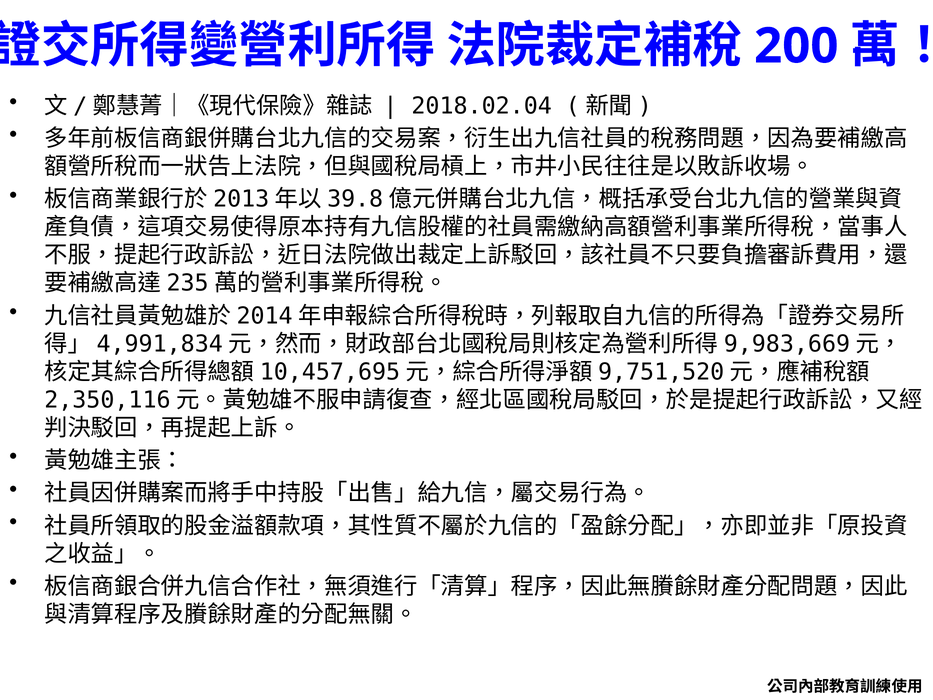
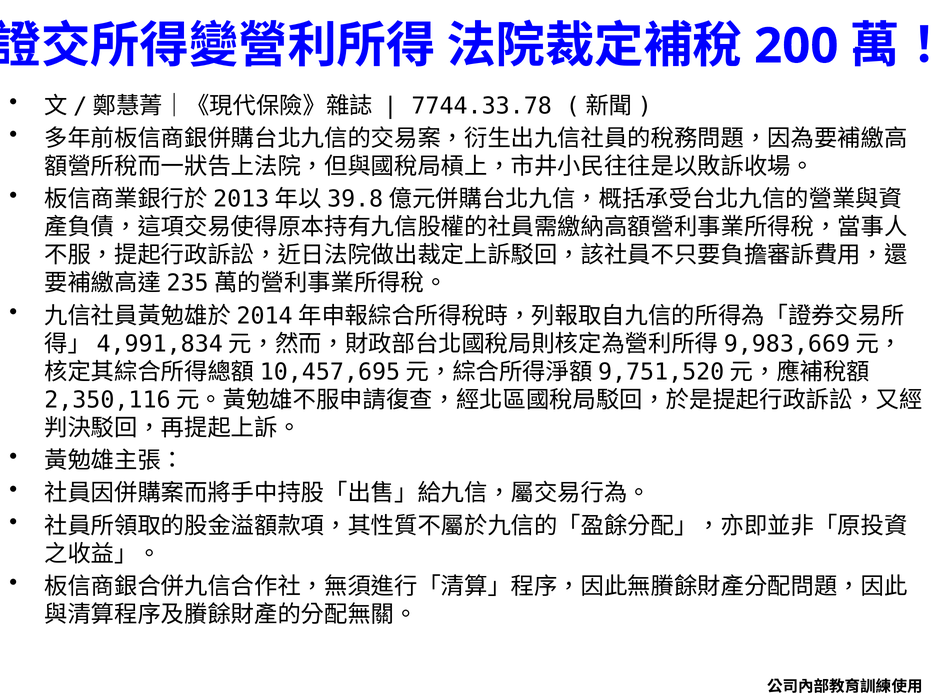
2018.02.04: 2018.02.04 -> 7744.33.78 (482, 106)
